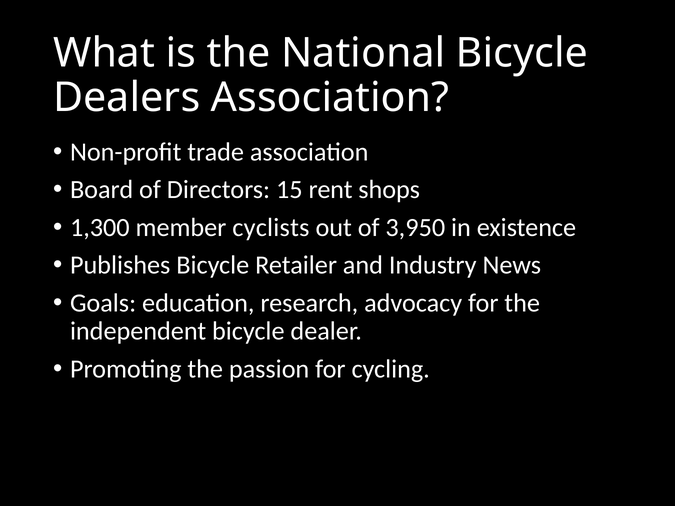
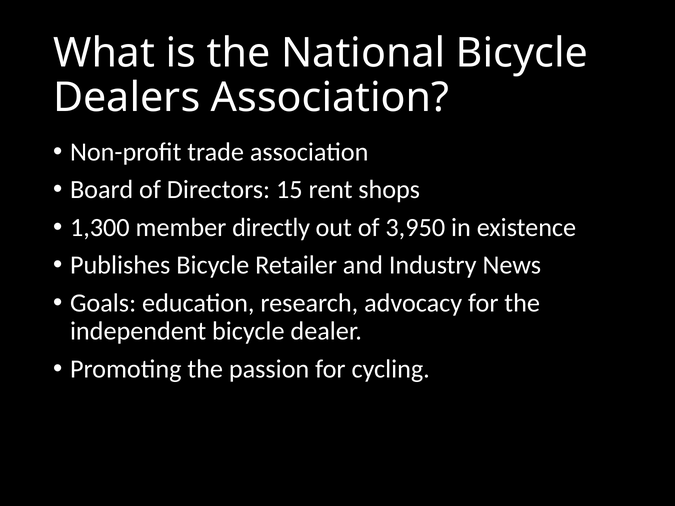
cyclists: cyclists -> directly (271, 228)
